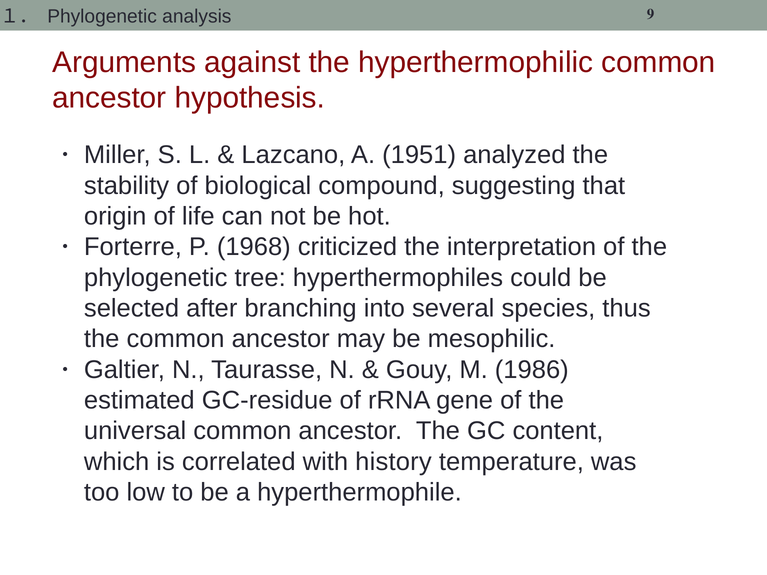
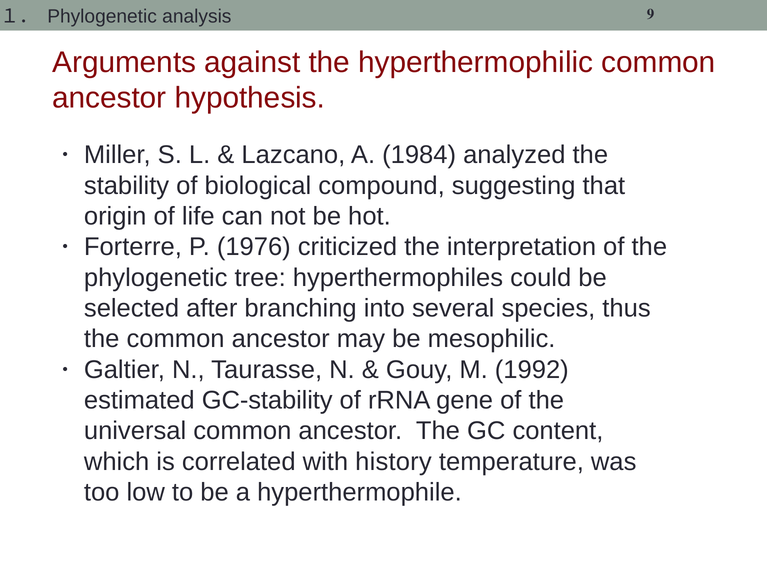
1951: 1951 -> 1984 (419, 155)
1968: 1968 -> 1976 (254, 247)
1986: 1986 -> 1992 (532, 370)
GC-residue: GC-residue -> GC-stability (267, 401)
